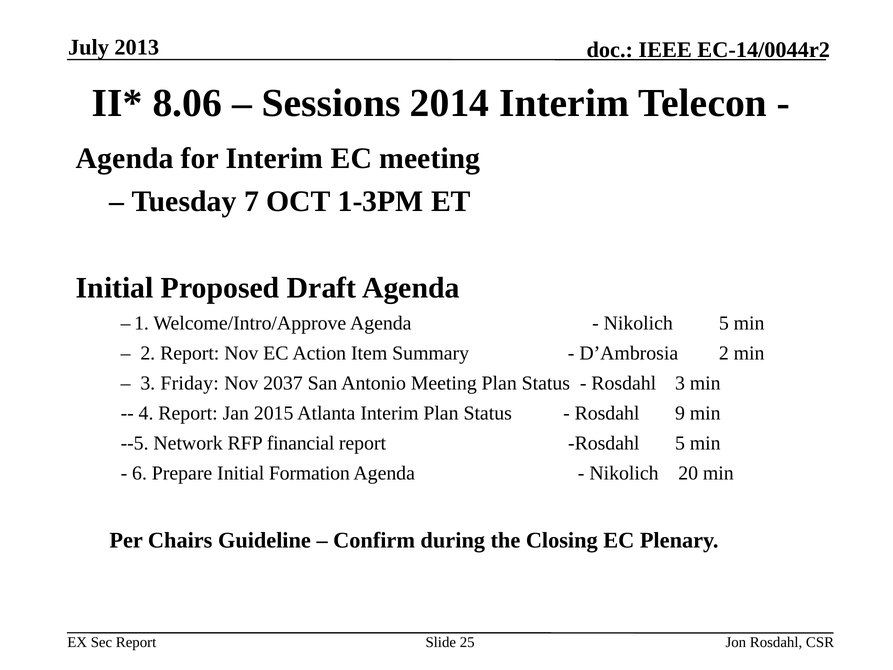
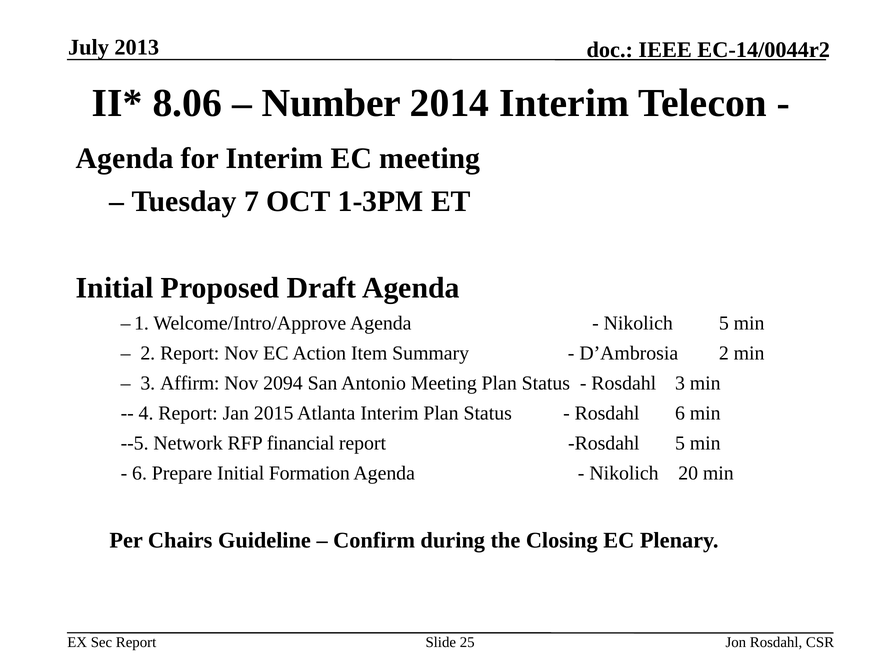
Sessions: Sessions -> Number (331, 103)
Friday: Friday -> Affirm (190, 383)
2037: 2037 -> 2094 (283, 383)
Rosdahl 9: 9 -> 6 (680, 413)
